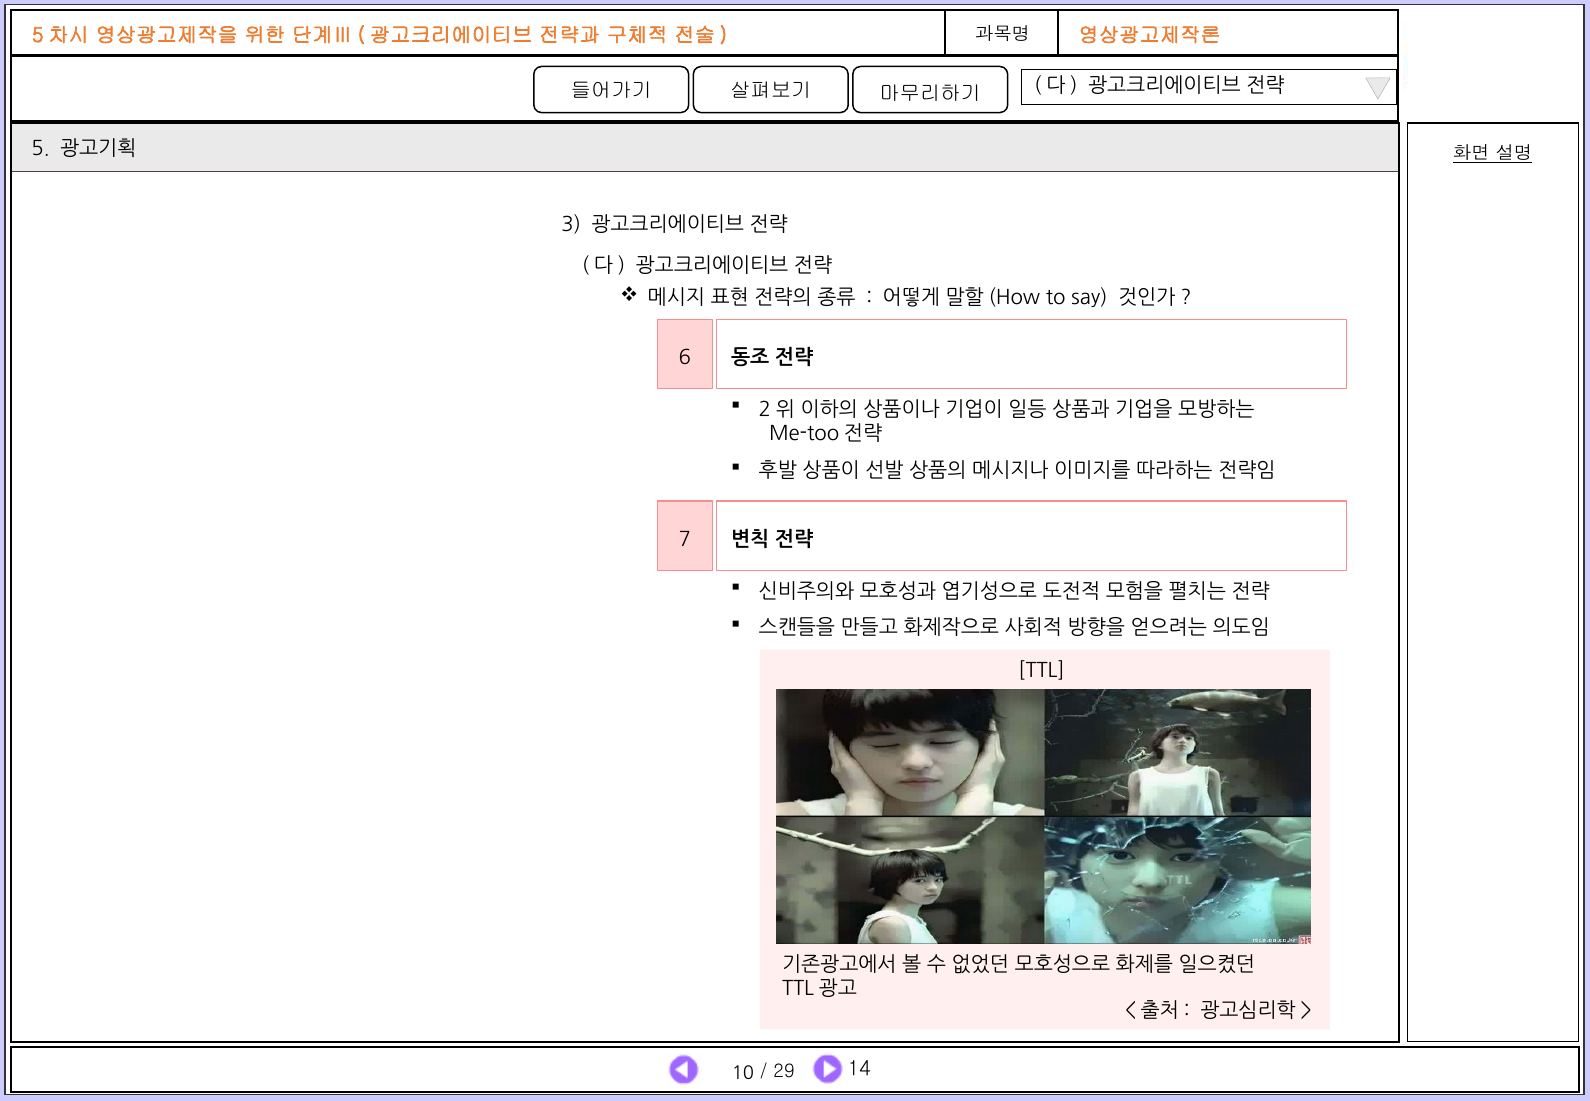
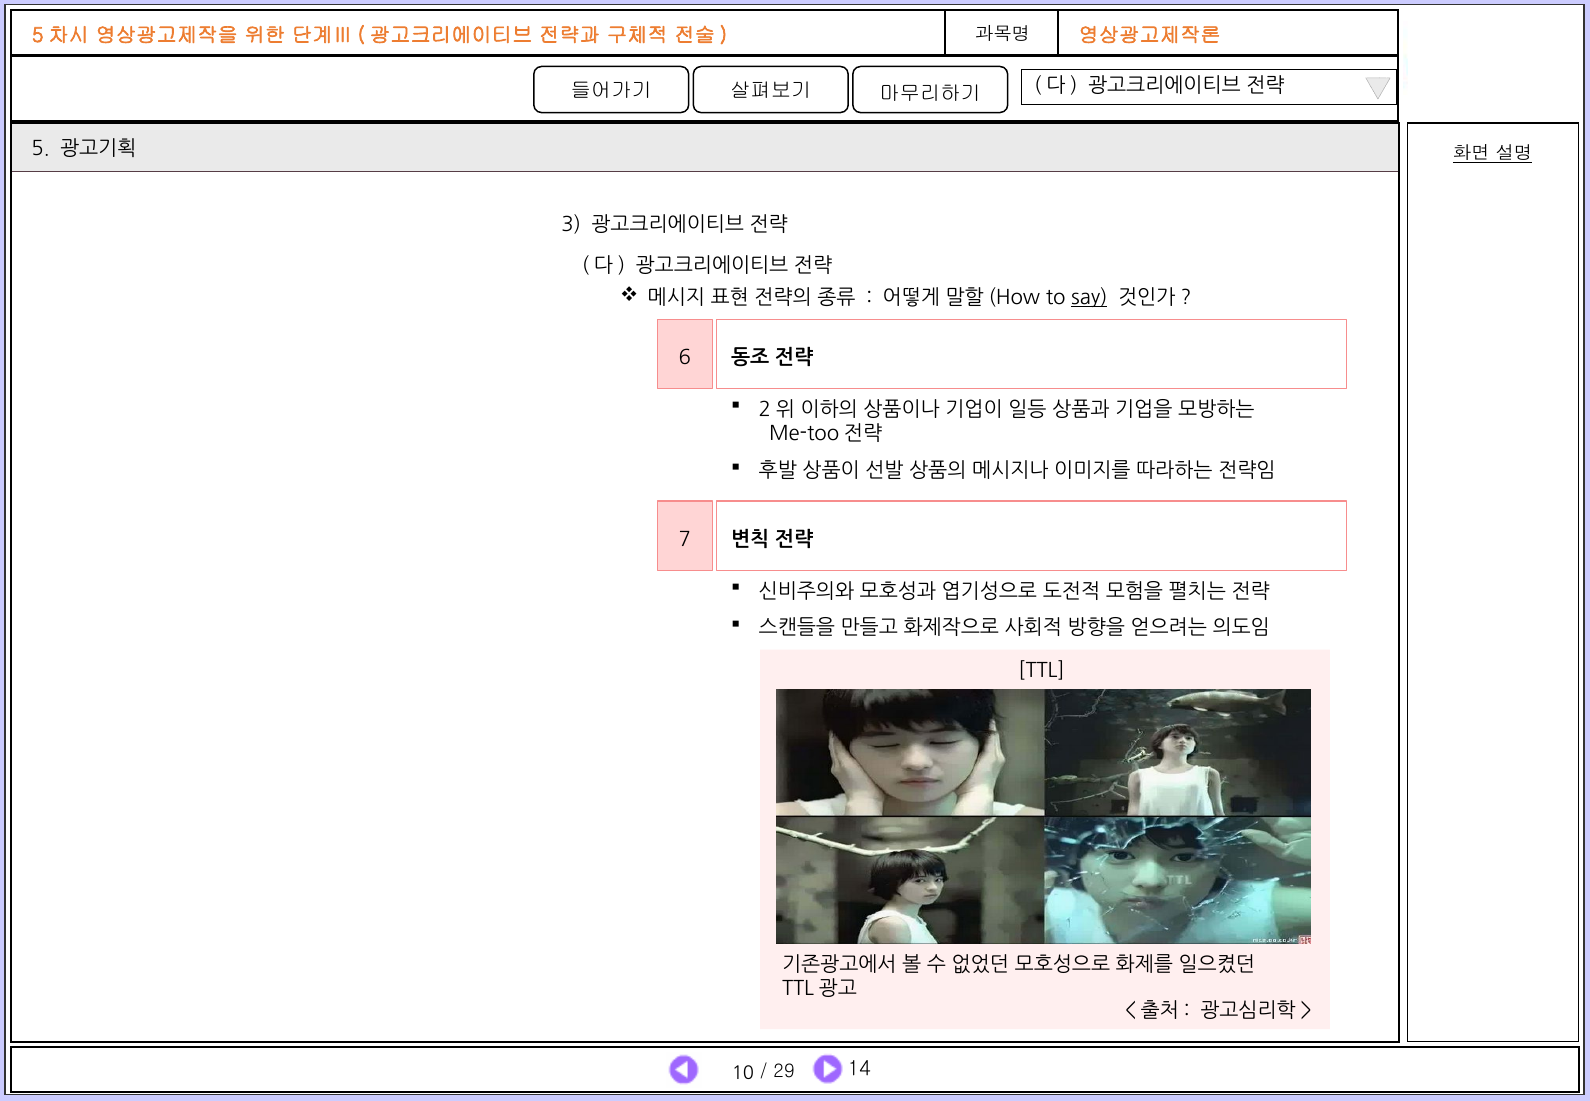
say underline: none -> present (1089, 298)
